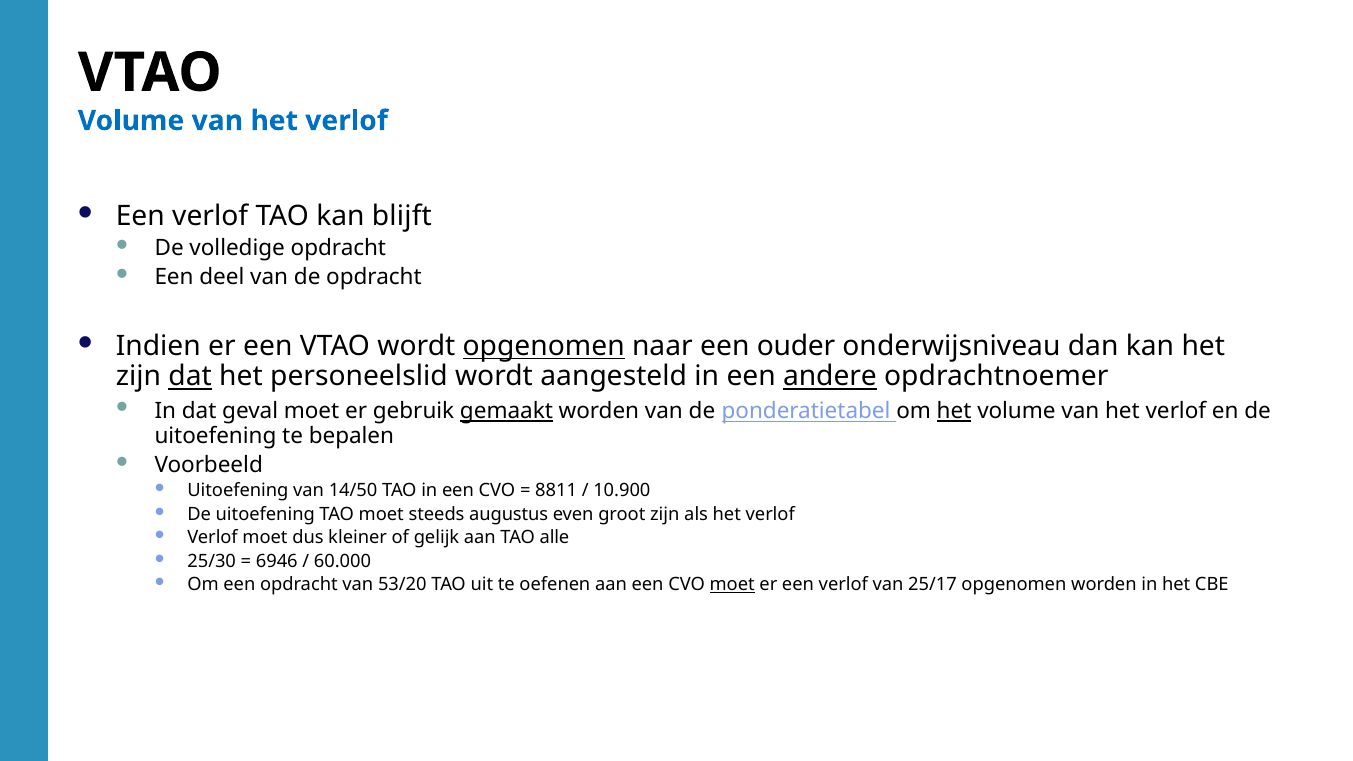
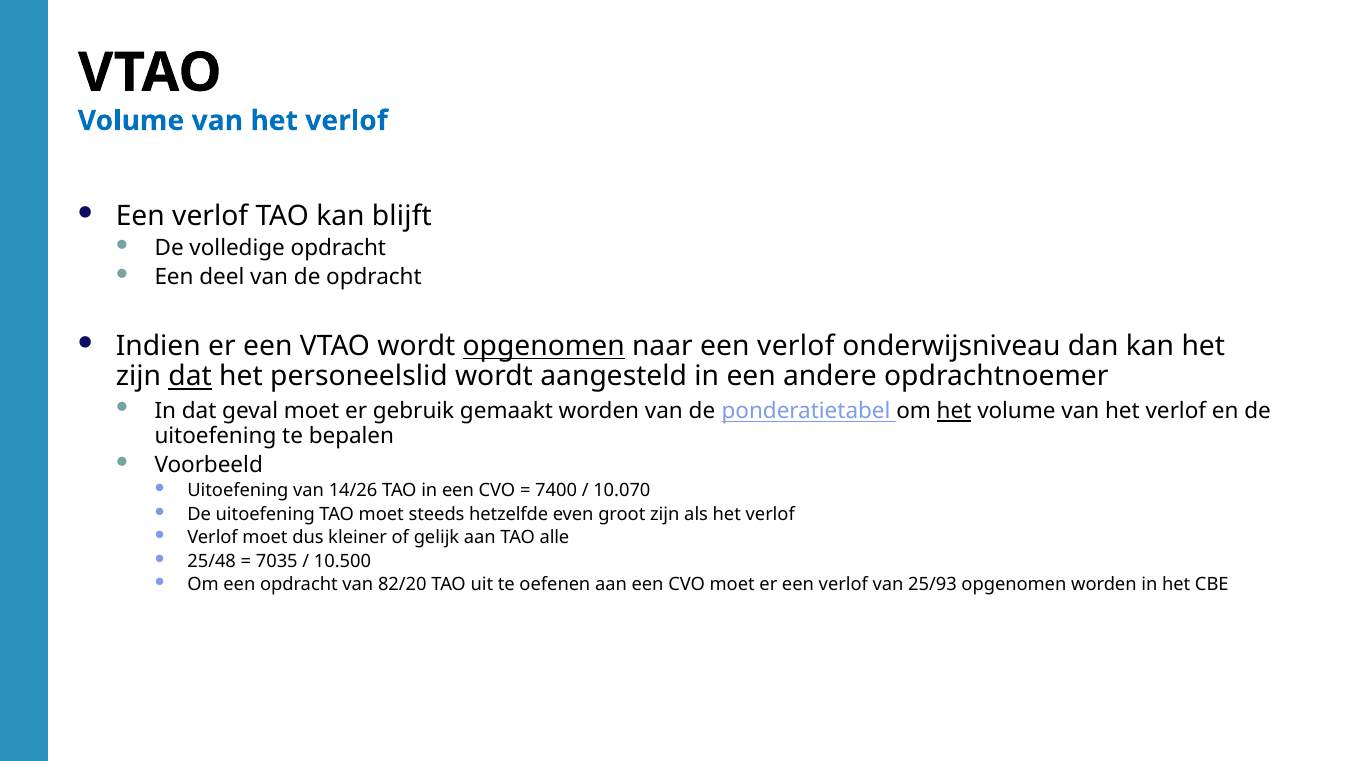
naar een ouder: ouder -> verlof (796, 346)
andere underline: present -> none (830, 377)
gemaakt underline: present -> none (506, 411)
14/50: 14/50 -> 14/26 (353, 491)
8811: 8811 -> 7400 (556, 491)
10.900: 10.900 -> 10.070 (622, 491)
augustus: augustus -> hetzelfde (509, 514)
25/30: 25/30 -> 25/48 (212, 561)
6946: 6946 -> 7035 (277, 561)
60.000: 60.000 -> 10.500 (342, 561)
53/20: 53/20 -> 82/20 (402, 585)
moet underline: present -> none (732, 585)
25/17: 25/17 -> 25/93 (932, 585)
